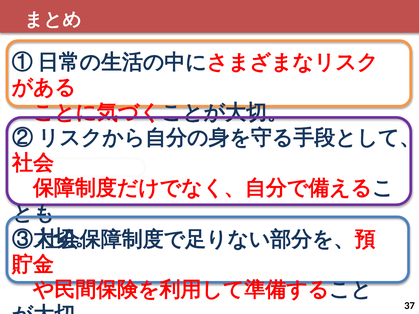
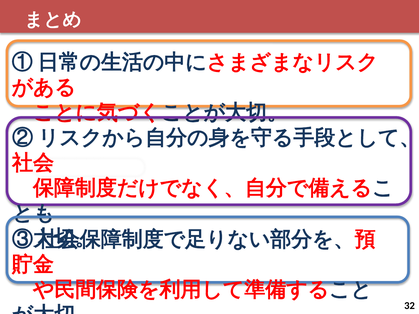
37: 37 -> 32 (410, 306)
